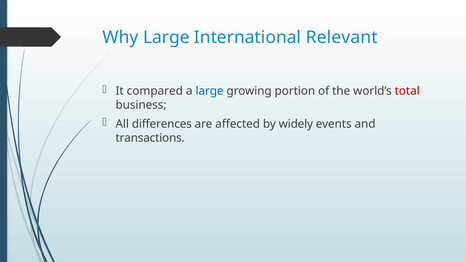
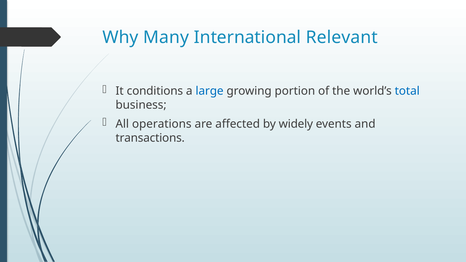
Why Large: Large -> Many (166, 37)
compared: compared -> conditions (155, 91)
total colour: red -> blue (407, 91)
differences: differences -> operations (162, 124)
